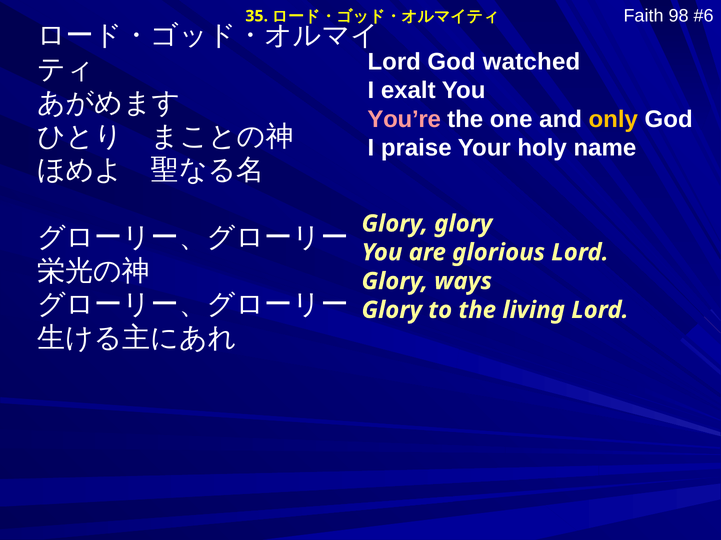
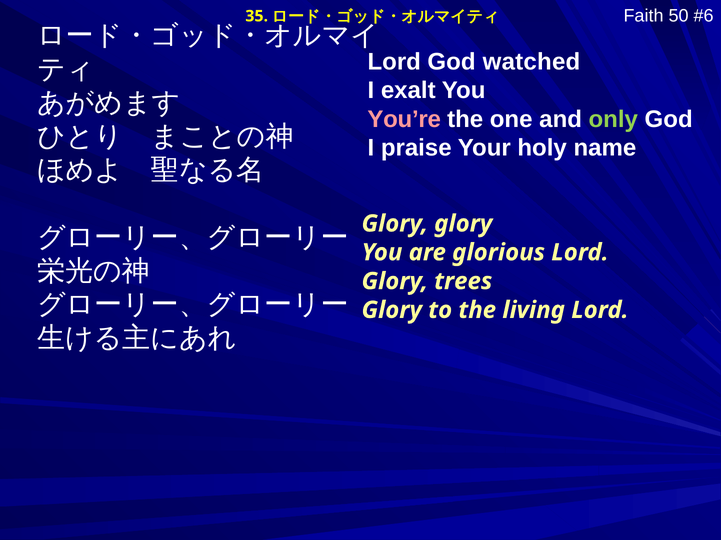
98: 98 -> 50 (679, 16)
only colour: yellow -> light green (613, 119)
ways: ways -> trees (463, 282)
